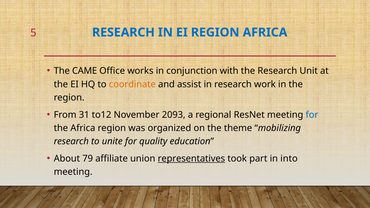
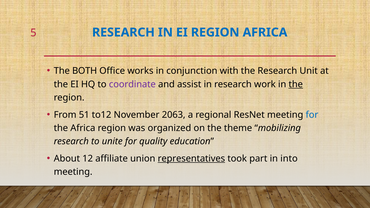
CAME: CAME -> BOTH (85, 71)
coordinate colour: orange -> purple (132, 84)
the underline: none -> present (296, 84)
31: 31 -> 51 (84, 115)
2093: 2093 -> 2063 (174, 115)
79: 79 -> 12 (88, 159)
